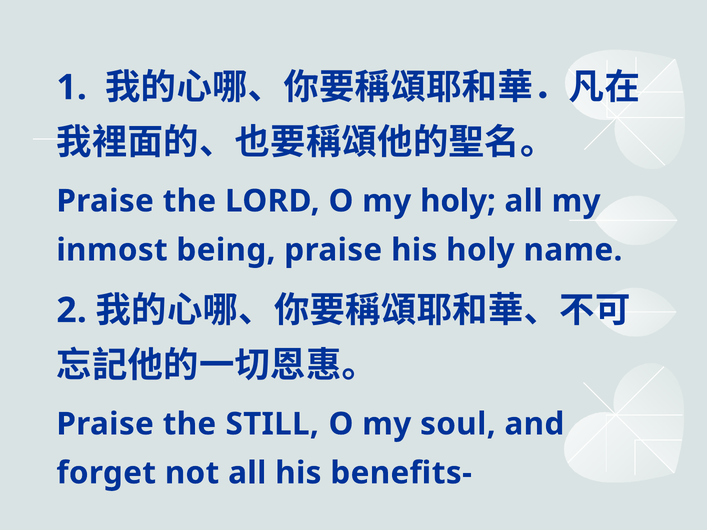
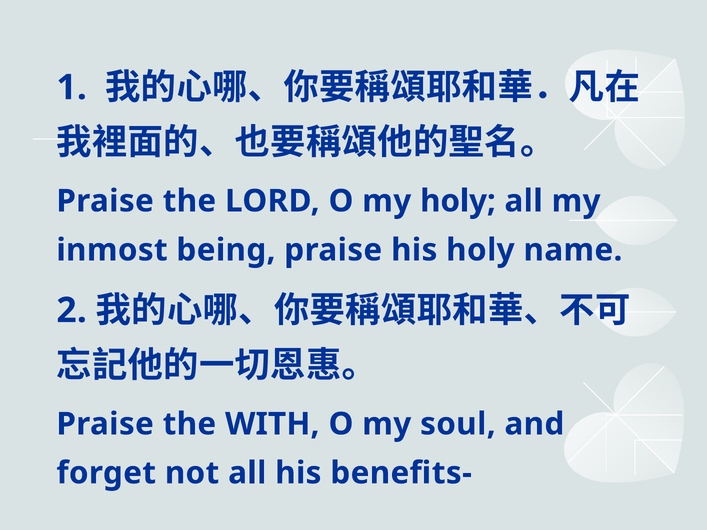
STILL: STILL -> WITH (272, 424)
